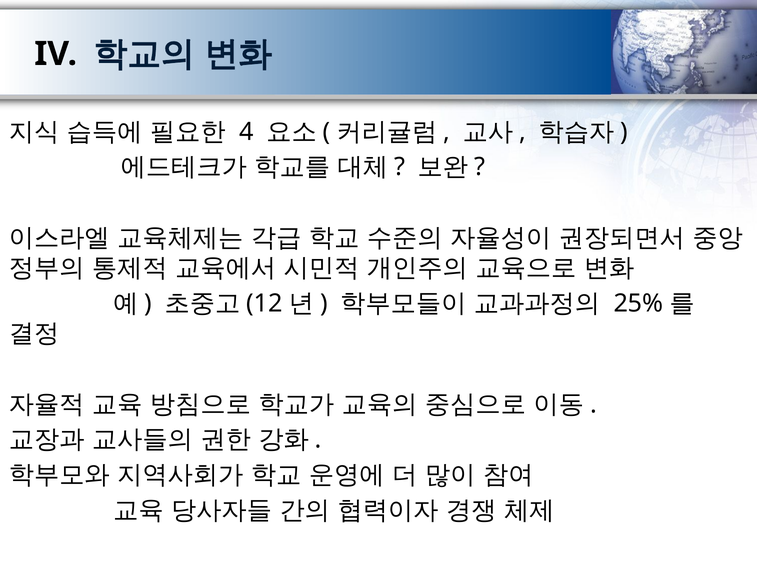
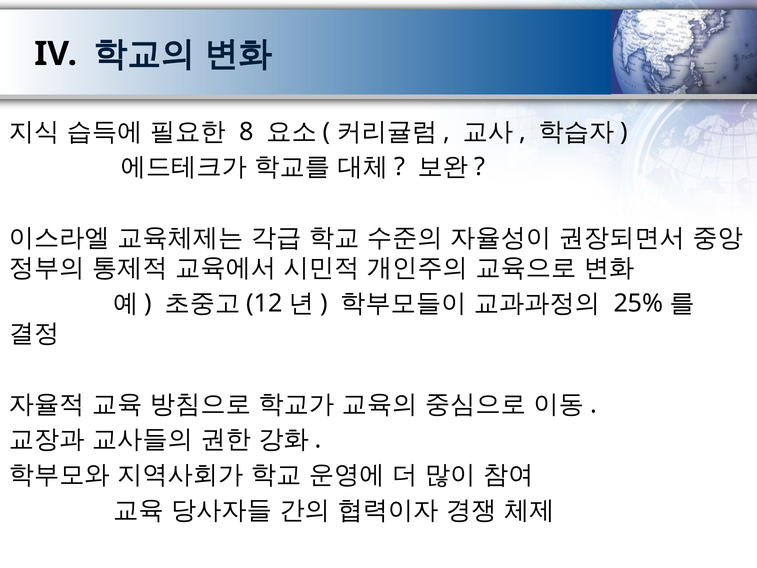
4: 4 -> 8 (247, 132)
